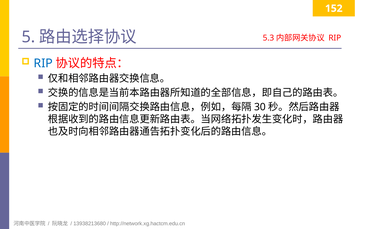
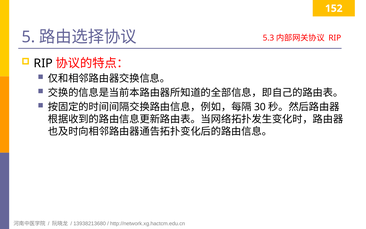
RIP colour: blue -> black (43, 63)
